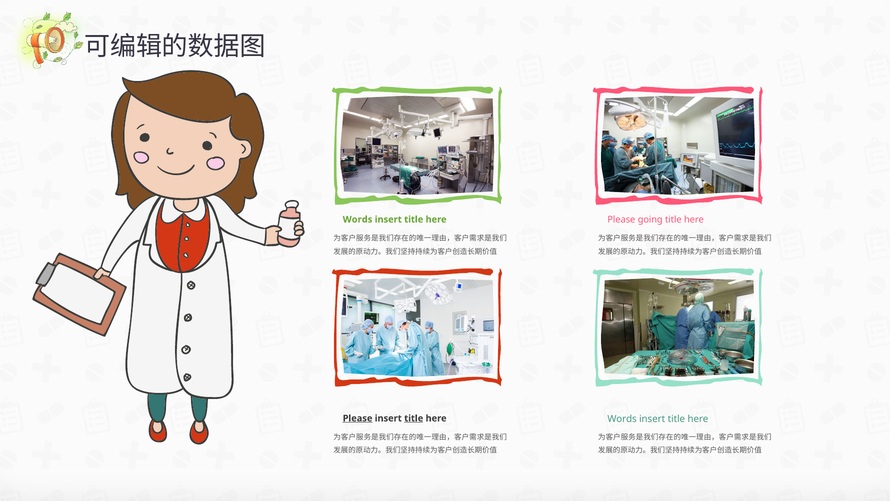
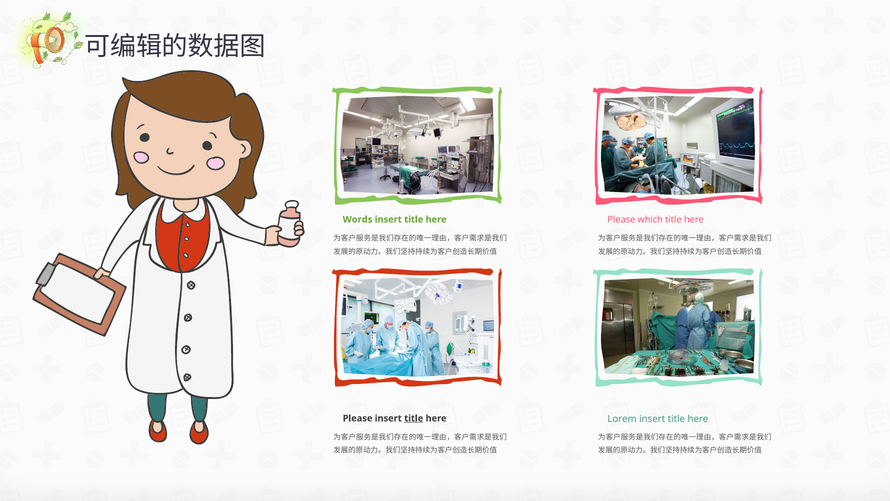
going: going -> which (650, 219)
Words: Words -> Lorem (622, 419)
Please underline: present -> none (358, 418)
